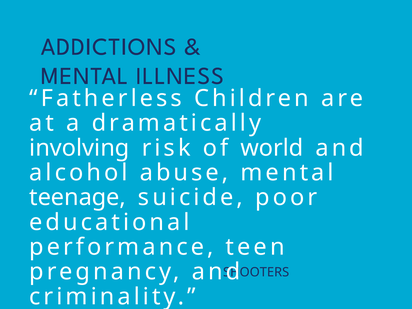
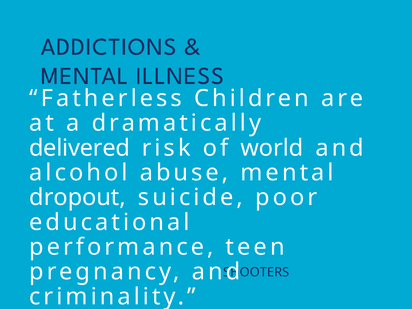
involving: involving -> delivered (79, 148)
teenage: teenage -> dropout (78, 197)
